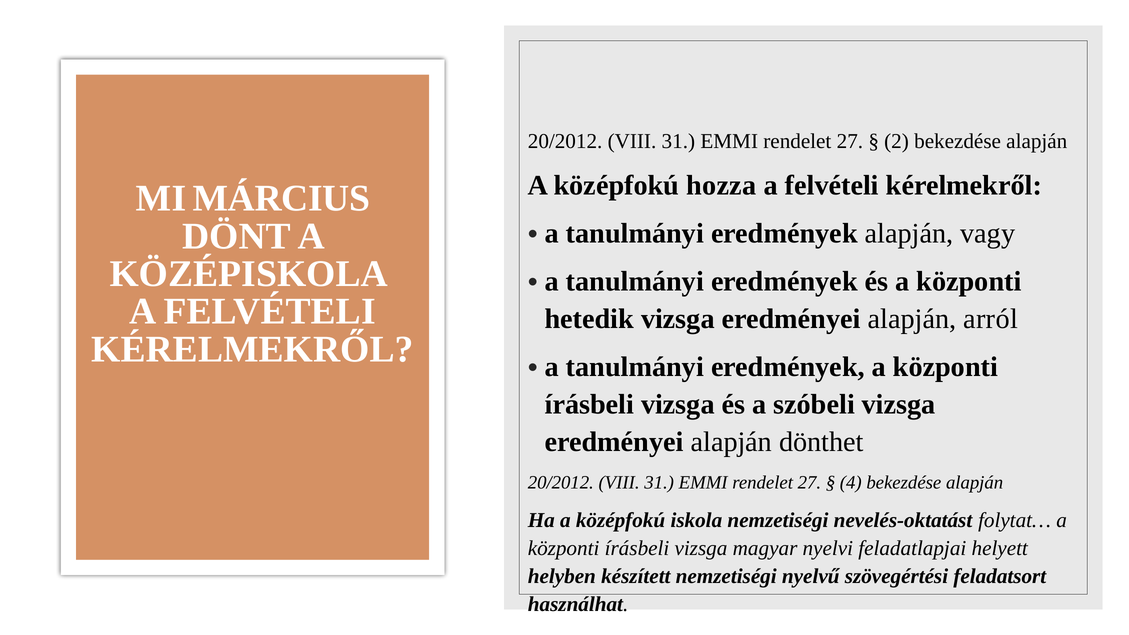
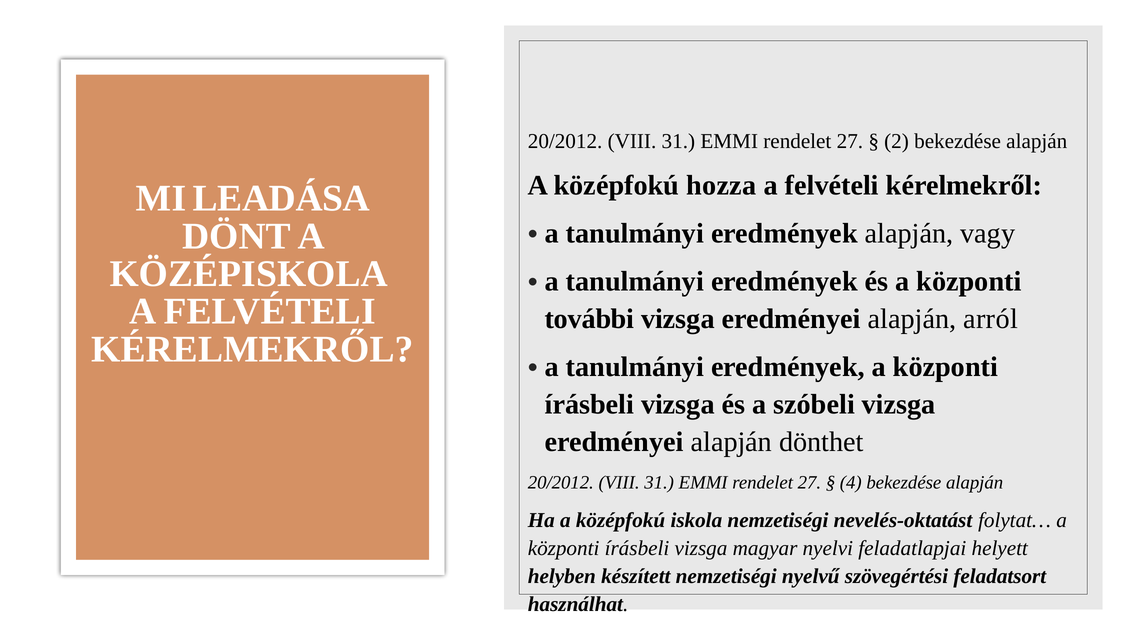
MÁRCIUS: MÁRCIUS -> LEADÁSA (281, 199)
hetedik: hetedik -> további (590, 319)
